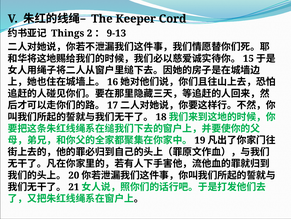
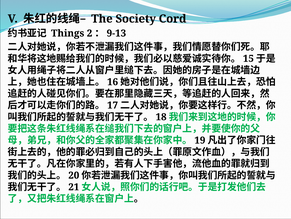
Keeper: Keeper -> Society (136, 19)
